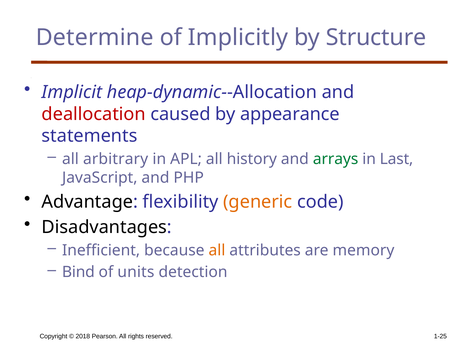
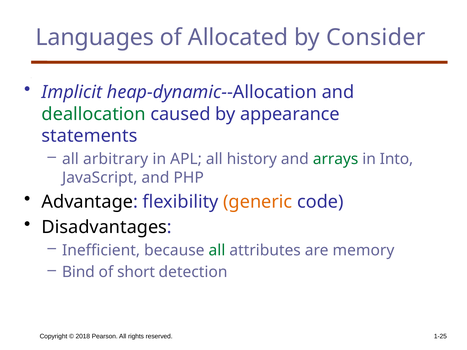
Determine: Determine -> Languages (95, 37)
Implicitly: Implicitly -> Allocated (238, 37)
Structure: Structure -> Consider (376, 37)
deallocation colour: red -> green (94, 114)
Last: Last -> Into (396, 159)
all colour: orange -> green (217, 250)
units: units -> short (136, 272)
